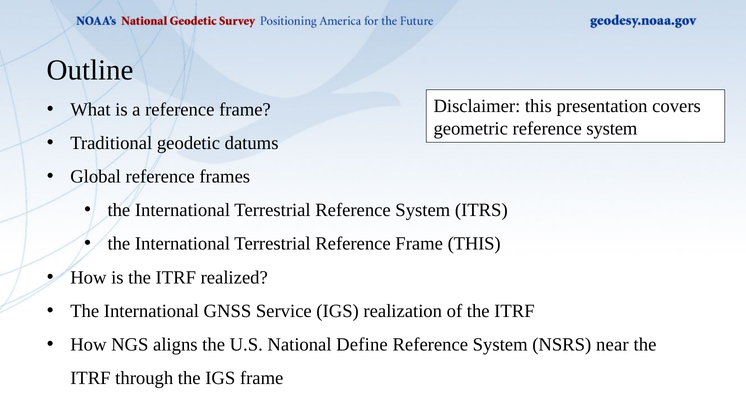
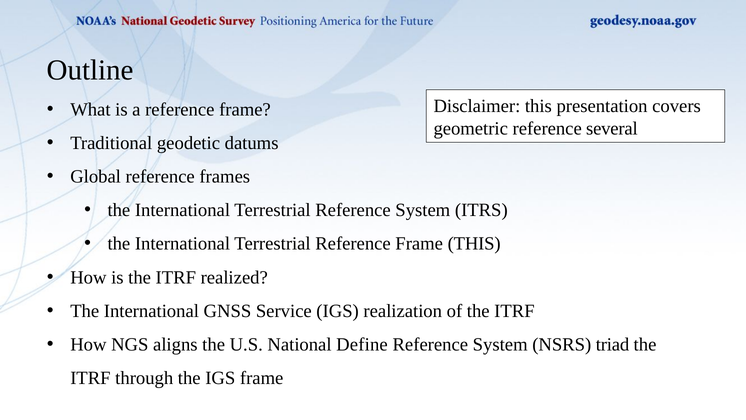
geometric reference system: system -> several (612, 128)
near: near -> triad (613, 344)
